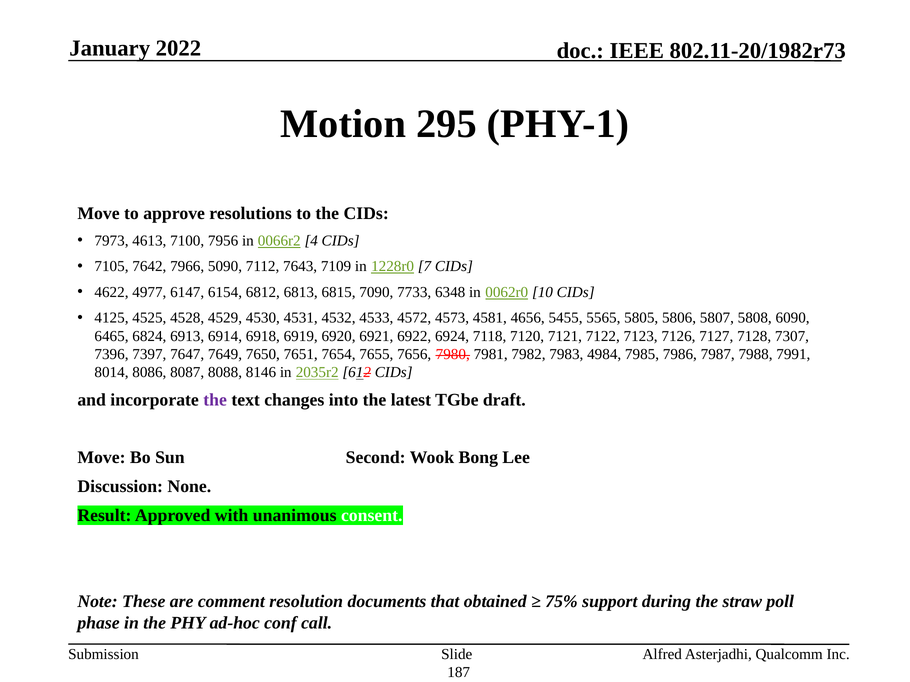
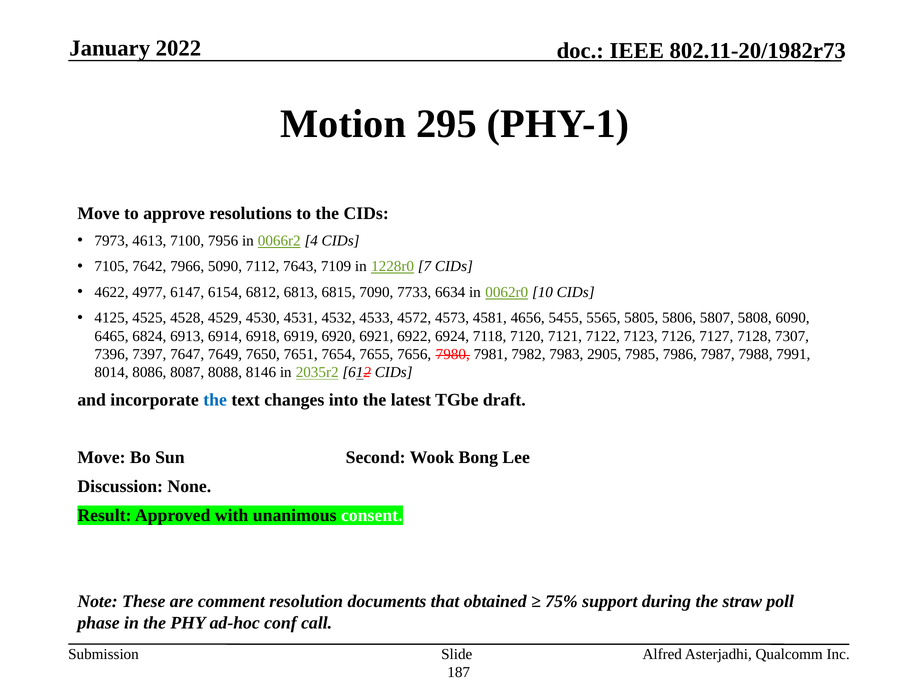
6348: 6348 -> 6634 (450, 292)
4984: 4984 -> 2905 (604, 355)
the colour: purple -> blue (215, 400)
